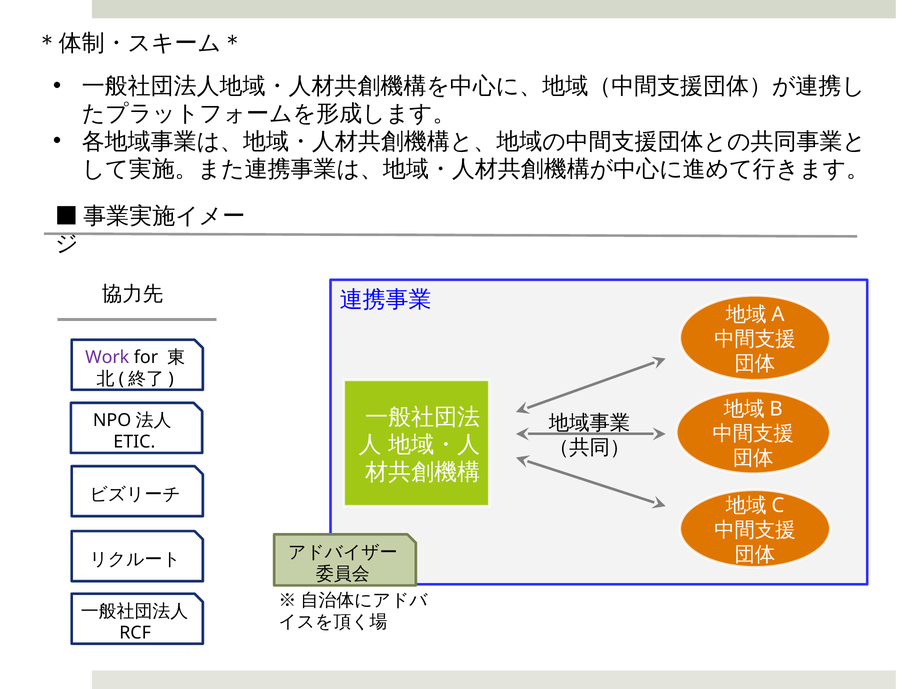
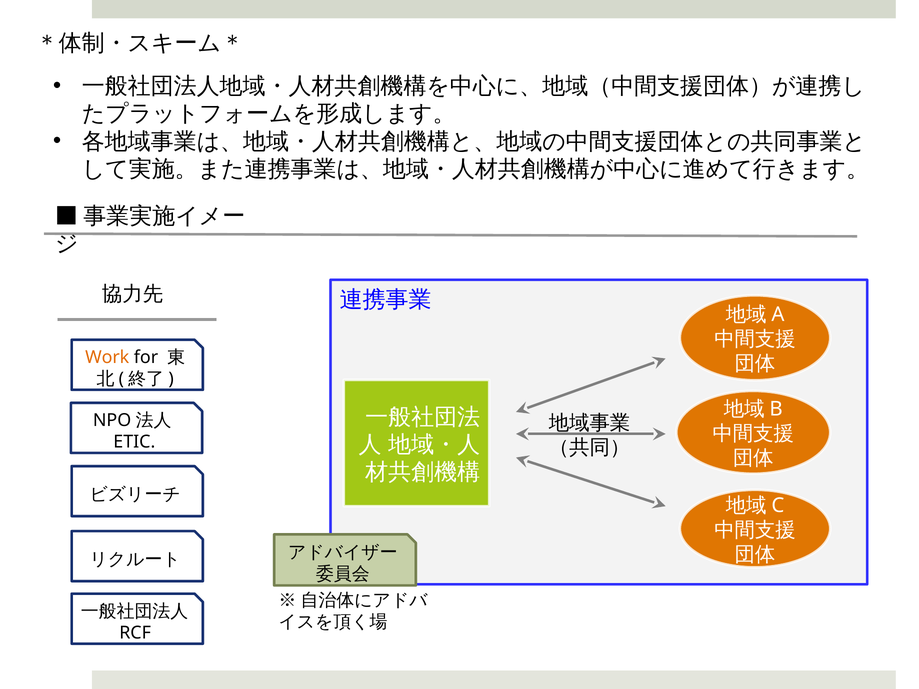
Work colour: purple -> orange (107, 358)
